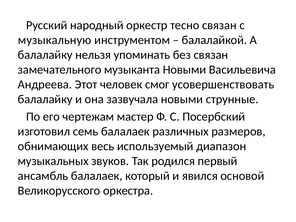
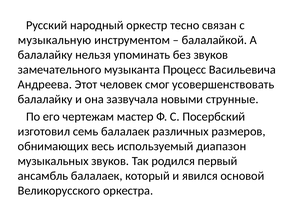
без связан: связан -> звуков (211, 55)
музыканта Новыми: Новыми -> Процесс (184, 70)
